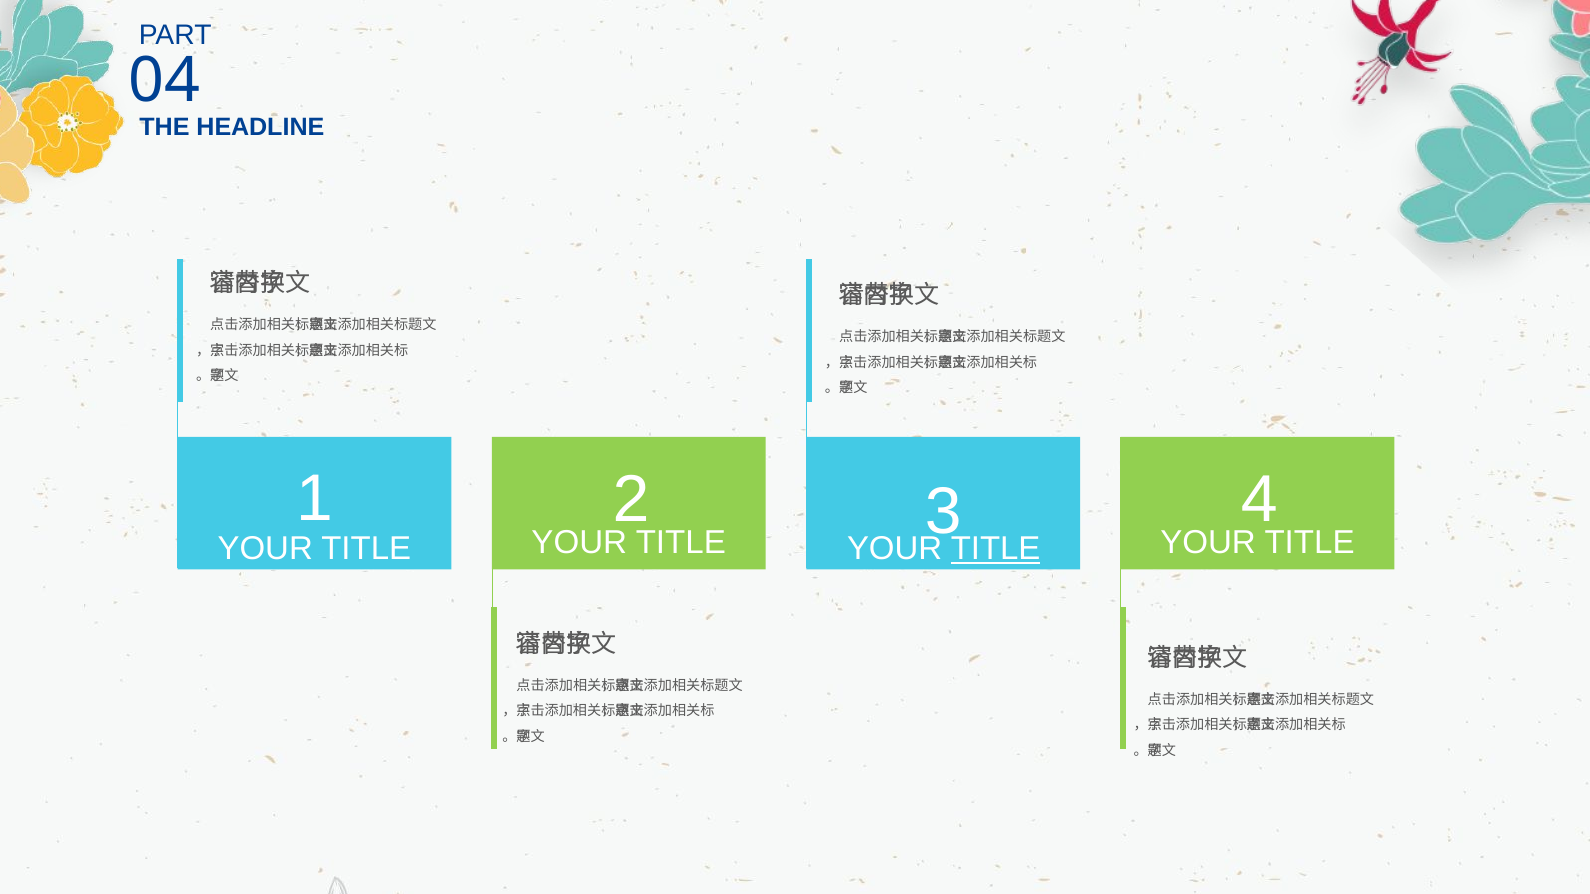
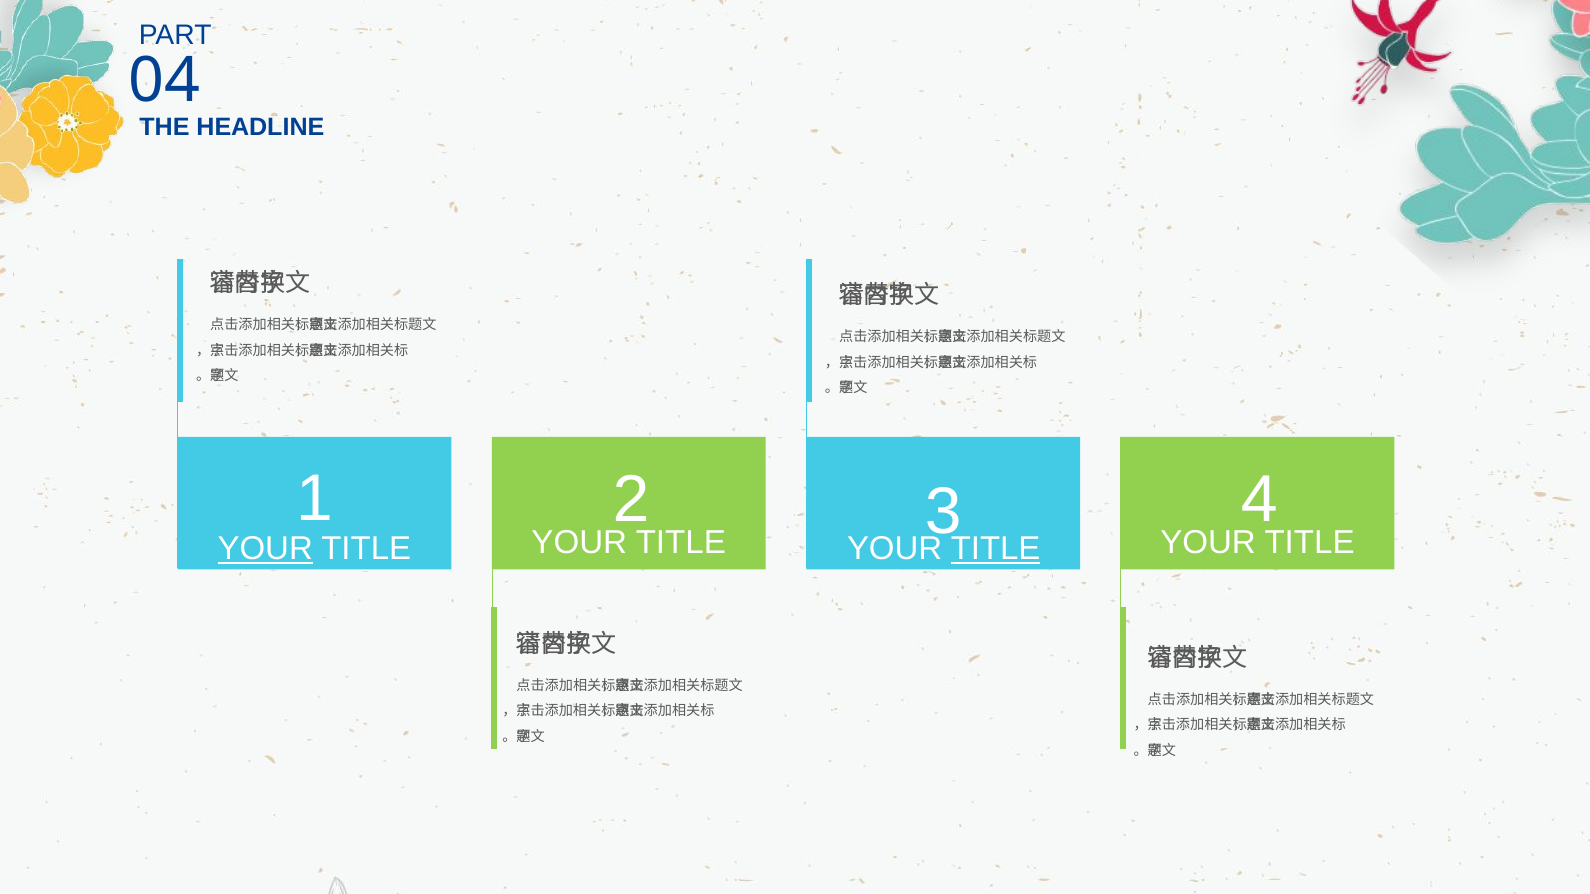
YOUR underline: none -> present (265, 549)
